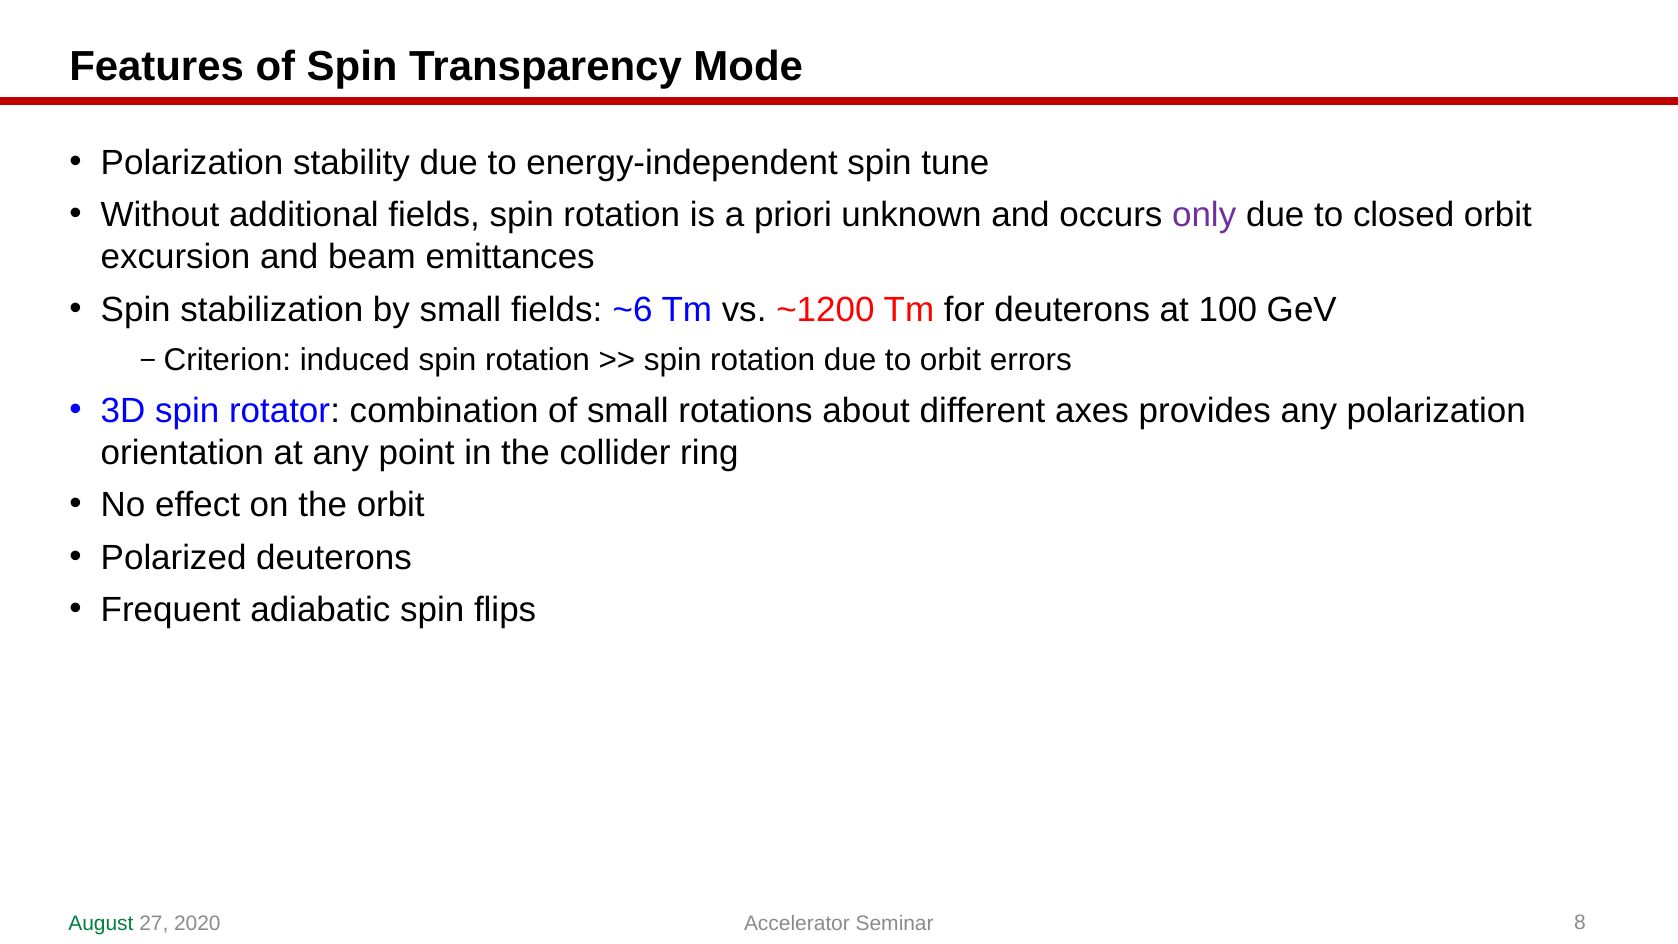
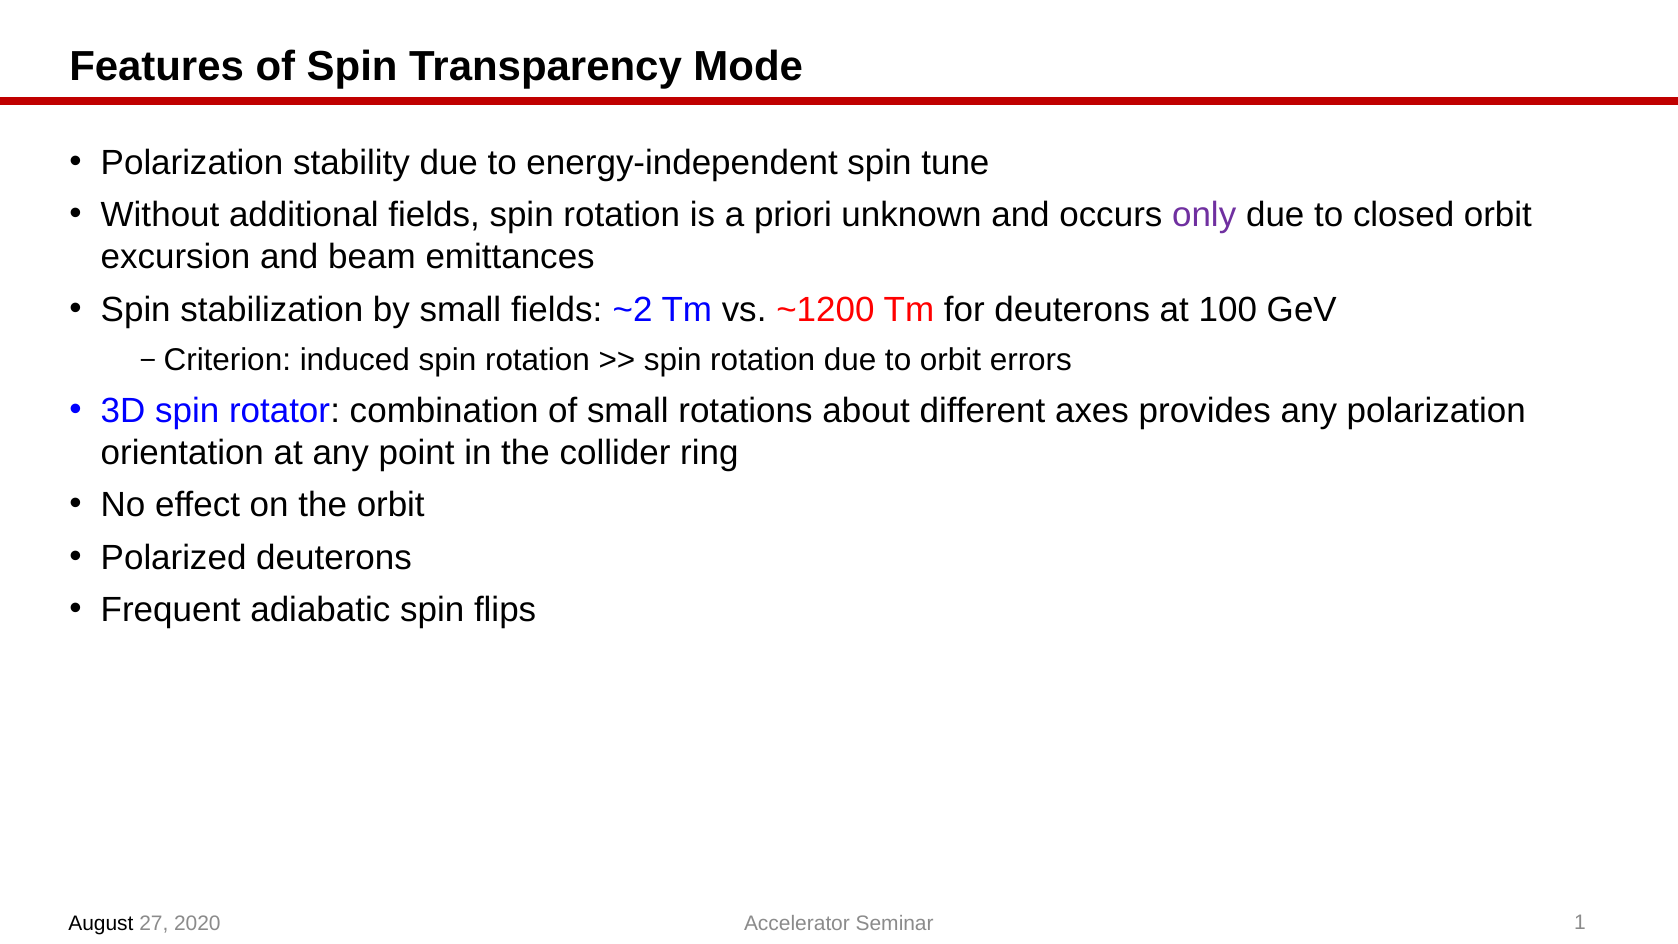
~6: ~6 -> ~2 (633, 310)
August colour: green -> black (101, 923)
8: 8 -> 1 (1580, 922)
